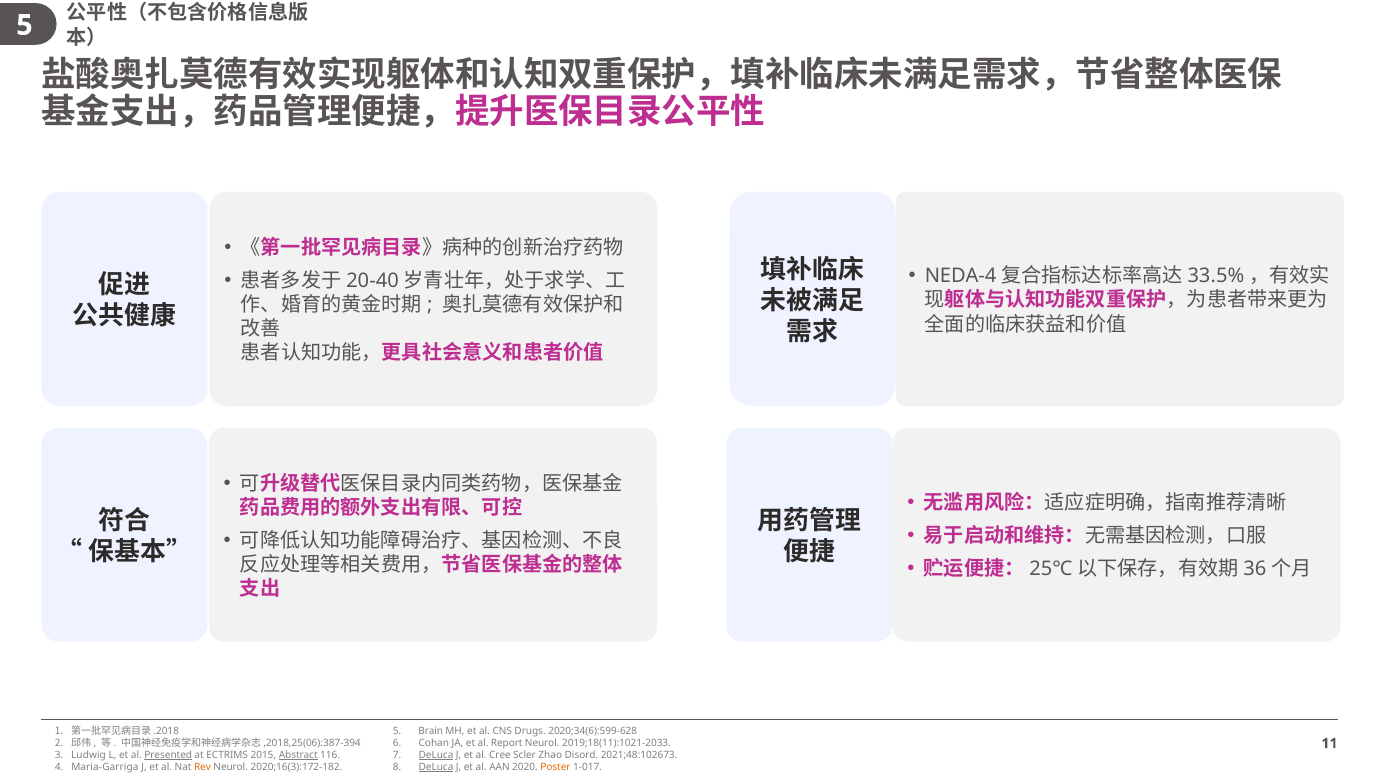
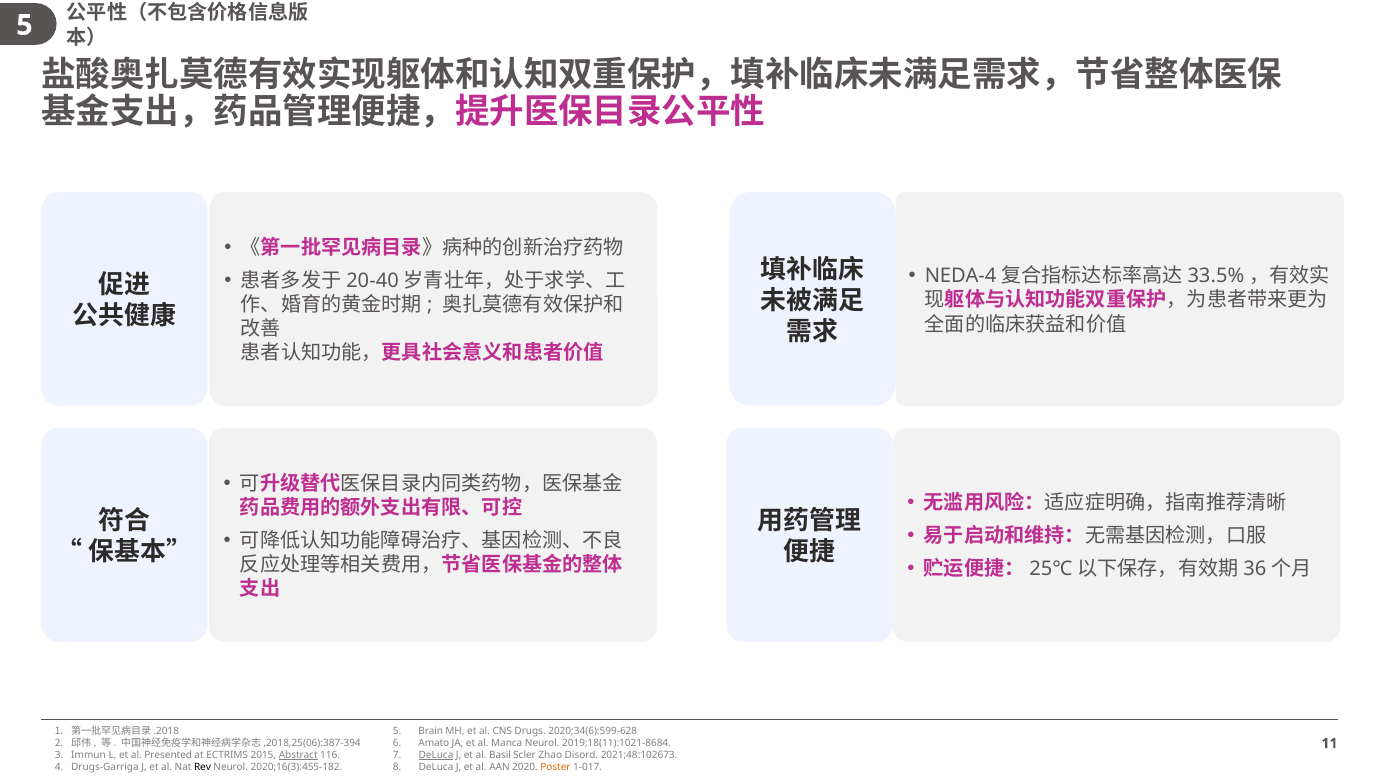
Cohan: Cohan -> Amato (434, 743)
Report: Report -> Manca (507, 743)
2019;18(11):1021-2033: 2019;18(11):1021-2033 -> 2019;18(11):1021-8684 (617, 743)
Ludwig: Ludwig -> Immun (89, 755)
Presented underline: present -> none (168, 755)
Cree: Cree -> Basil (500, 755)
Maria-Garriga: Maria-Garriga -> Drugs-Garriga (105, 767)
Rev colour: orange -> black (203, 767)
2020;16(3):172-182: 2020;16(3):172-182 -> 2020;16(3):455-182 (296, 767)
DeLuca underline: present -> none (436, 767)
